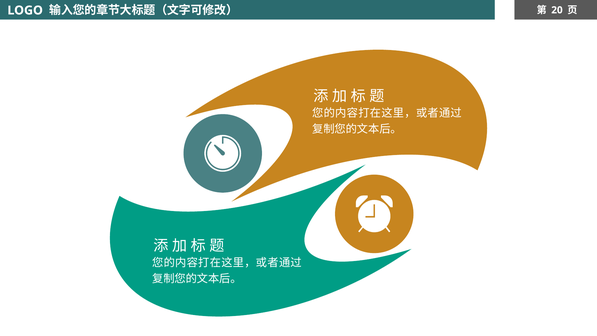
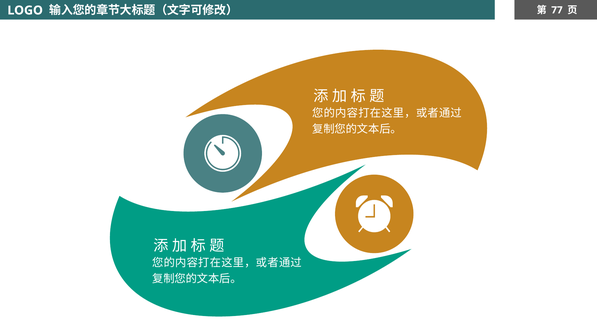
20: 20 -> 77 (557, 10)
